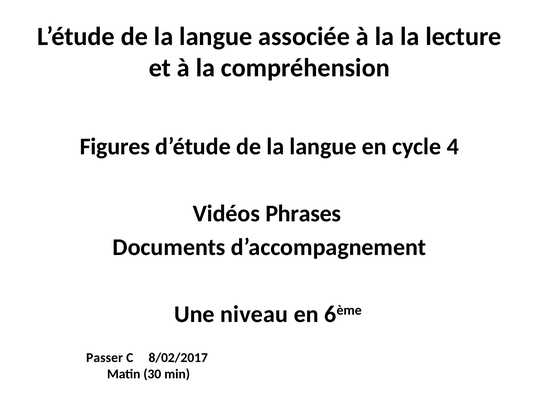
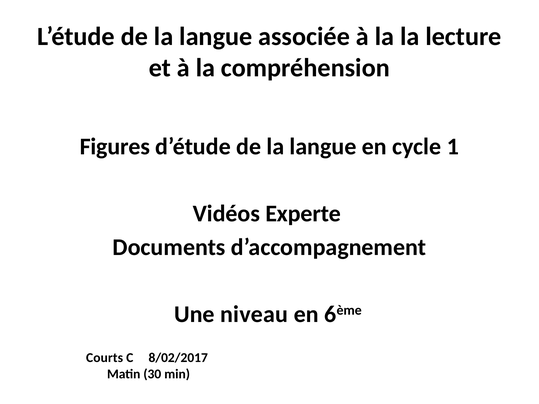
4: 4 -> 1 (453, 147)
Phrases: Phrases -> Experte (303, 214)
Passer: Passer -> Courts (105, 358)
